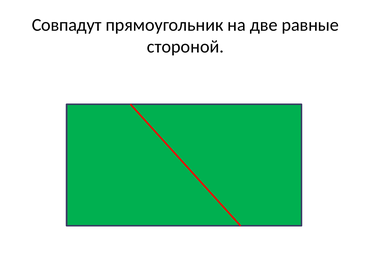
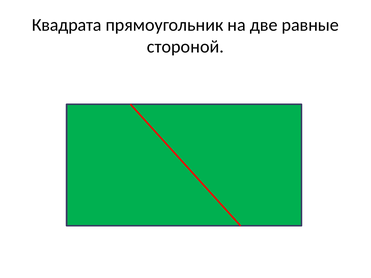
Совпадут: Совпадут -> Квадрата (67, 25)
